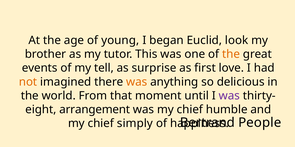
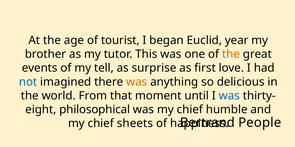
young: young -> tourist (120, 40)
look: look -> year (237, 40)
not colour: orange -> blue (28, 82)
was colour: purple -> blue (229, 96)
arrangement: arrangement -> philosophical (95, 110)
simply: simply -> sheets (135, 124)
